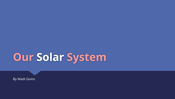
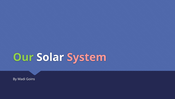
Our colour: pink -> light green (23, 57)
